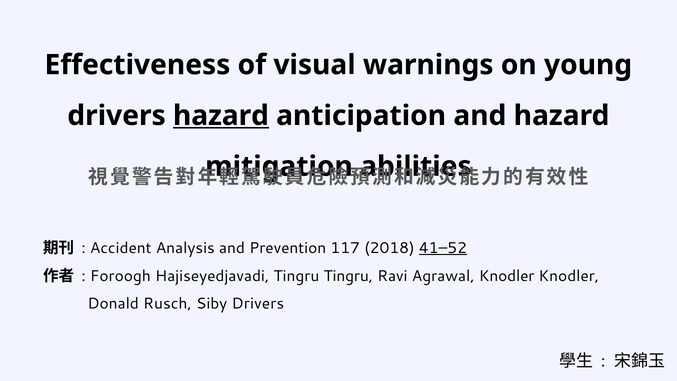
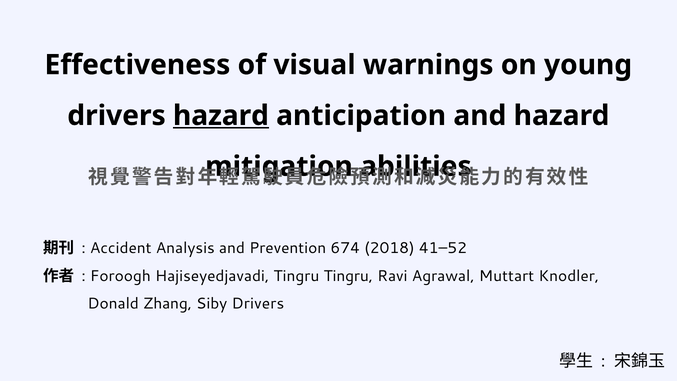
117: 117 -> 674 (345, 248)
41–52 underline: present -> none (443, 248)
Agrawal Knodler: Knodler -> Muttart (507, 276)
Rusch: Rusch -> Zhang (168, 304)
